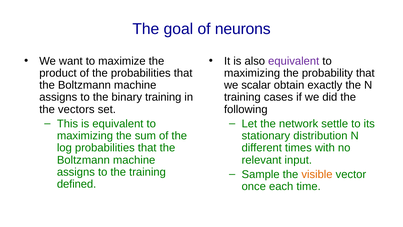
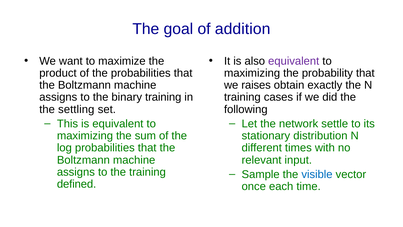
neurons: neurons -> addition (243, 29)
scalar: scalar -> raises (256, 85)
vectors: vectors -> settling (76, 109)
visible colour: orange -> blue (317, 174)
